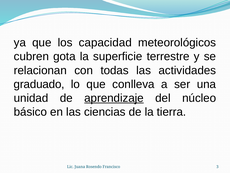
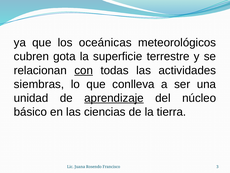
capacidad: capacidad -> oceánicas (105, 43)
con underline: none -> present (84, 70)
graduado: graduado -> siembras (39, 84)
